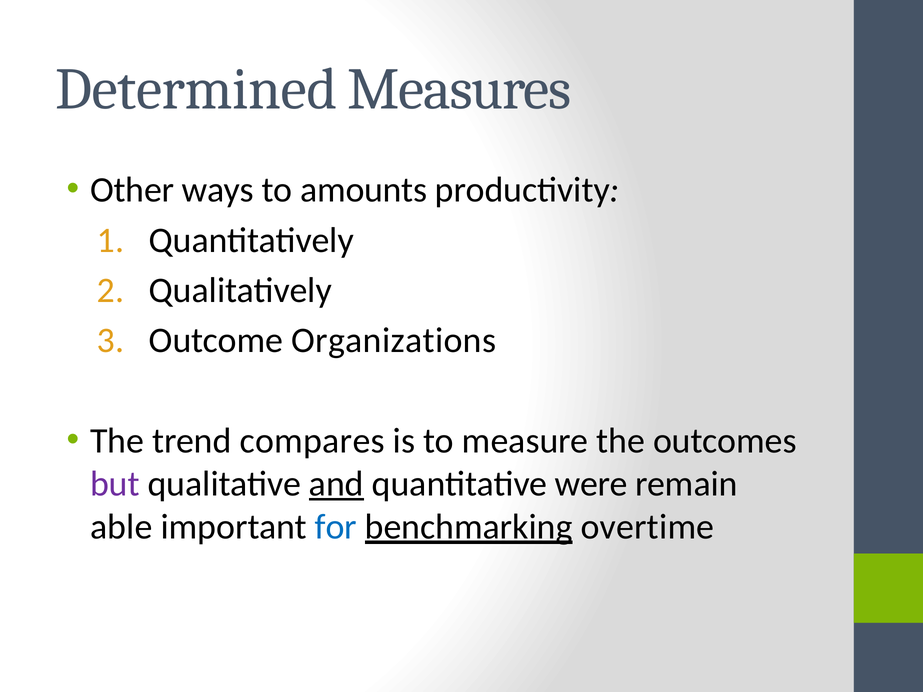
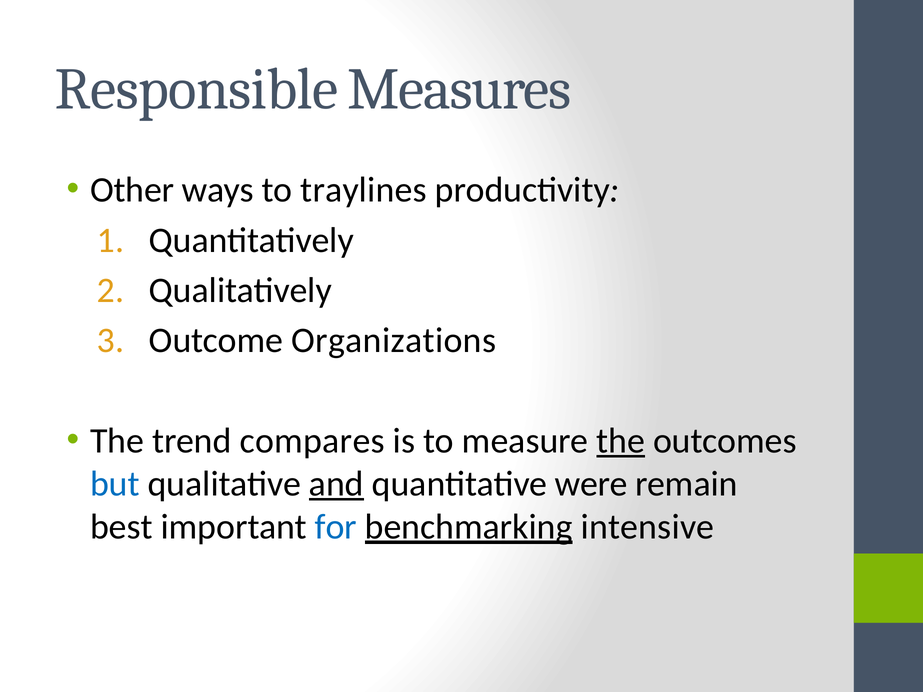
Determined: Determined -> Responsible (196, 90)
amounts: amounts -> traylines (364, 190)
the underline: none -> present (621, 441)
but colour: purple -> blue (115, 484)
able: able -> best (121, 527)
overtime: overtime -> intensive (648, 527)
